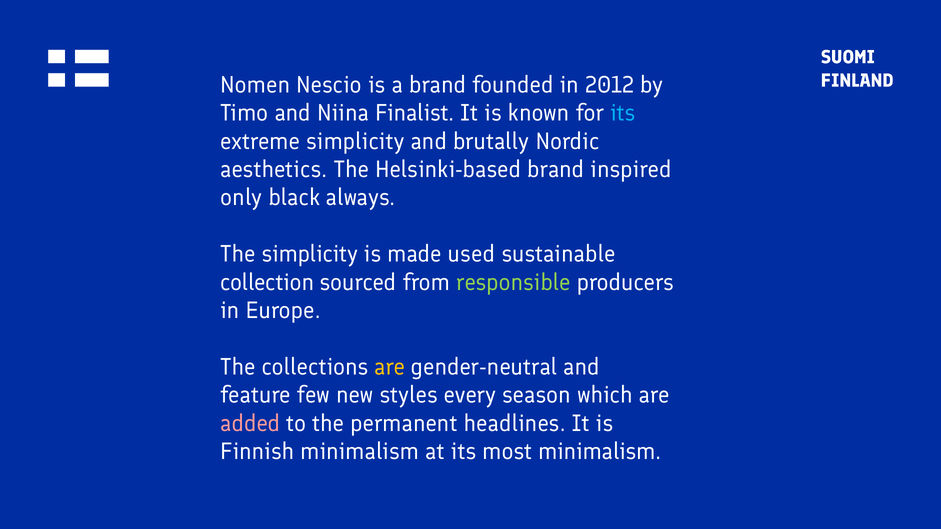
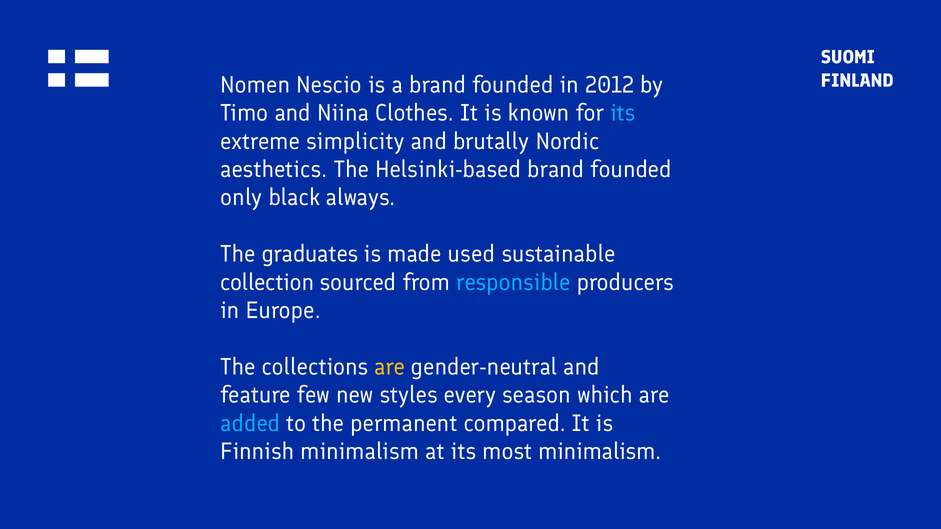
Finalist: Finalist -> Clothes (415, 113)
Helsinki-based brand inspired: inspired -> founded (631, 170)
The simplicity: simplicity -> graduates (310, 254)
responsible colour: light green -> light blue (513, 283)
added colour: pink -> light blue (250, 424)
headlines: headlines -> compared (515, 424)
